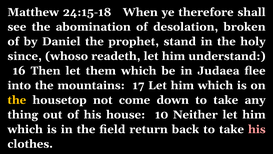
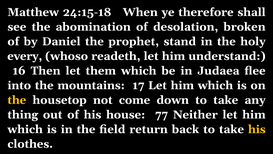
since: since -> every (25, 56)
10: 10 -> 77 (161, 114)
his colour: pink -> yellow (257, 129)
